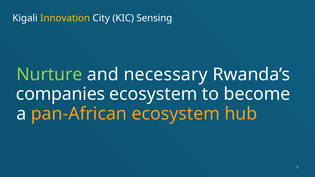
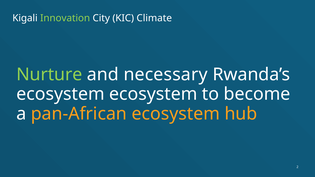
Innovation colour: yellow -> light green (65, 18)
Sensing: Sensing -> Climate (154, 18)
companies: companies -> ecosystem (60, 94)
